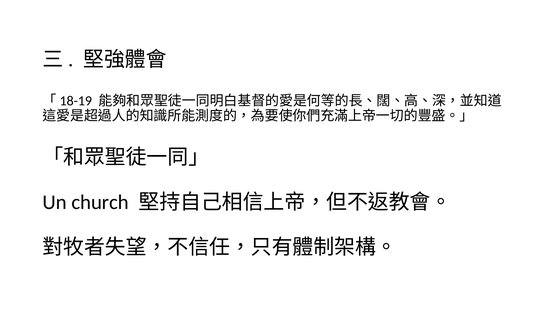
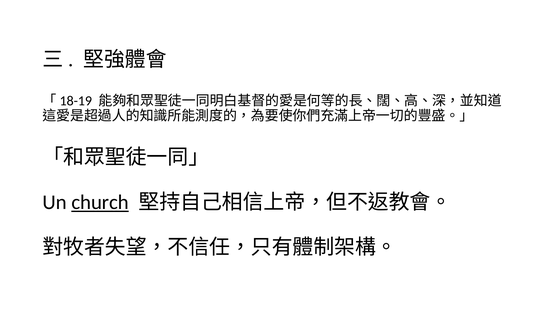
church underline: none -> present (100, 202)
